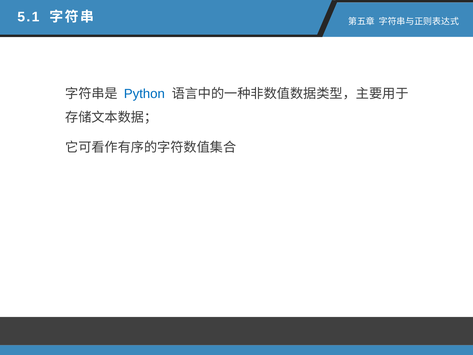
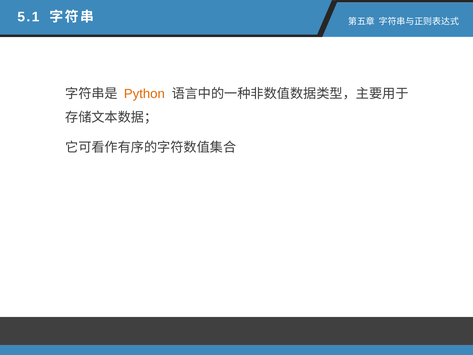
Python colour: blue -> orange (144, 94)
